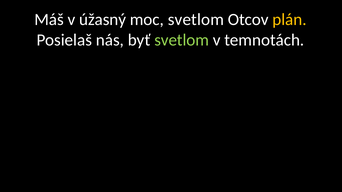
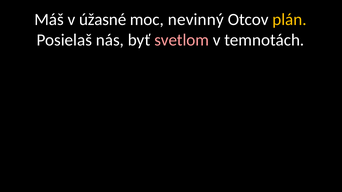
úžasný: úžasný -> úžasné (103, 19)
moc svetlom: svetlom -> nevinný (196, 19)
svetlom colour: light green -> pink (182, 40)
